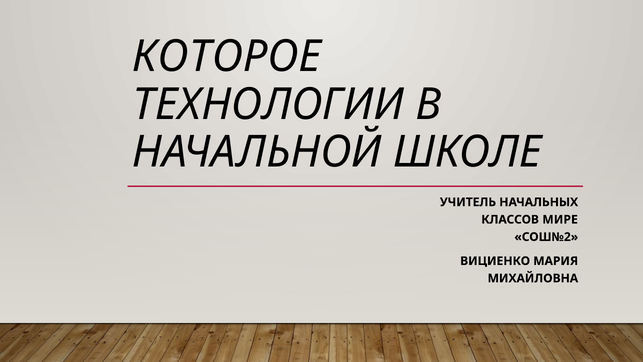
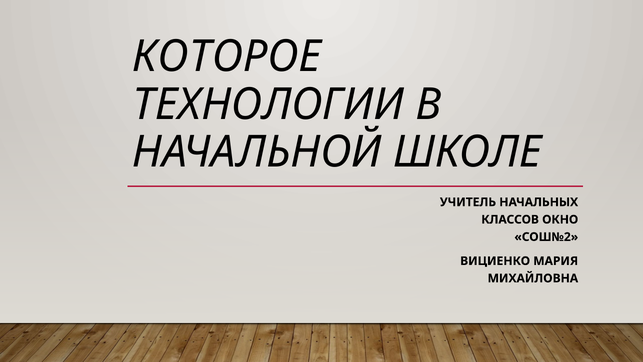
МИРЕ: МИРЕ -> ОКНО (560, 219)
